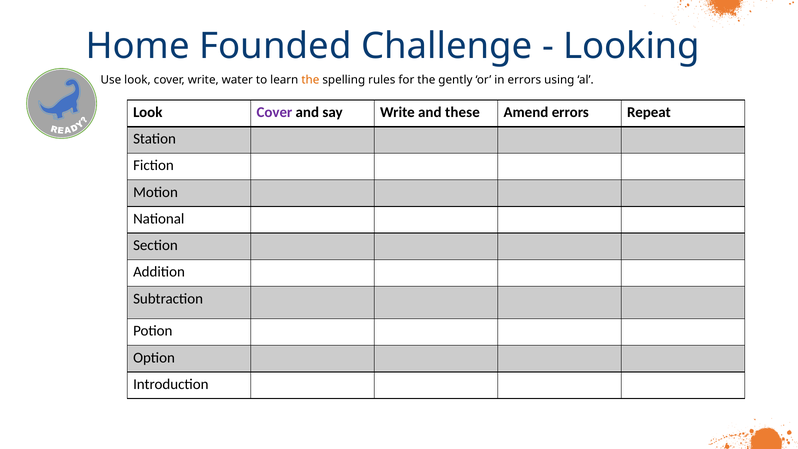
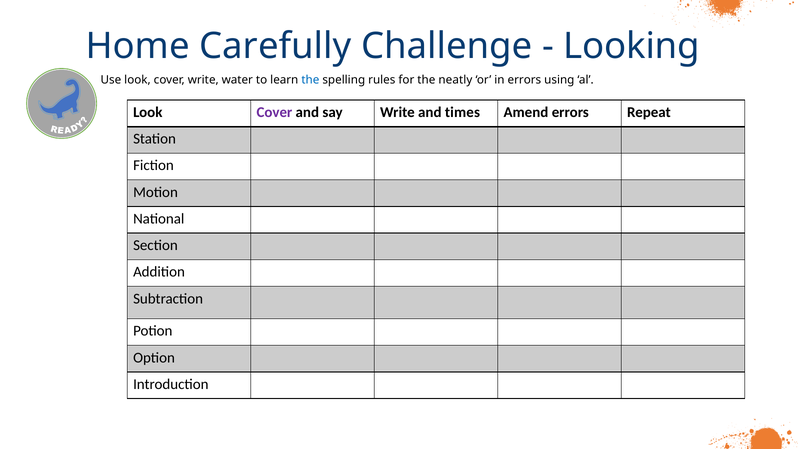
Founded: Founded -> Carefully (275, 46)
the colour: orange -> blue (310, 80)
gently: gently -> neatly (455, 80)
these: these -> times (462, 112)
